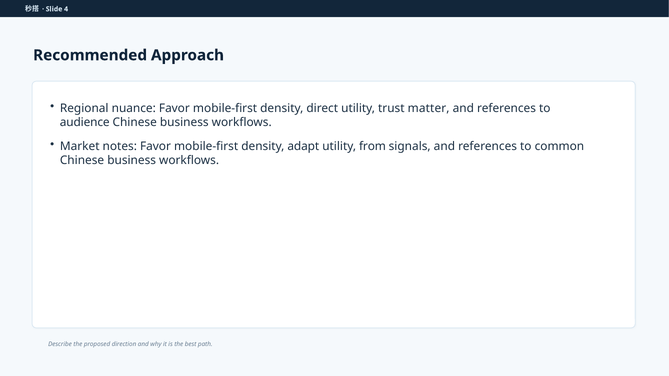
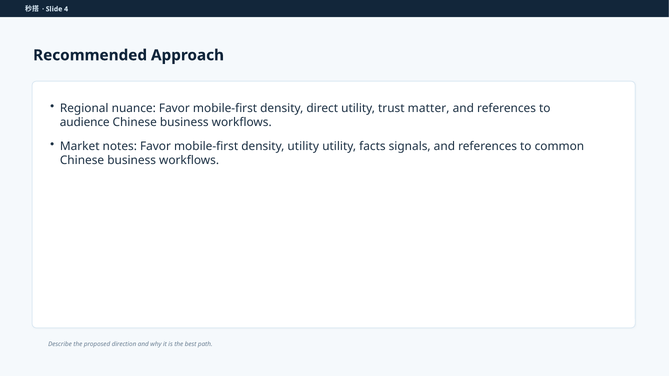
density adapt: adapt -> utility (303, 146)
from: from -> facts (372, 146)
